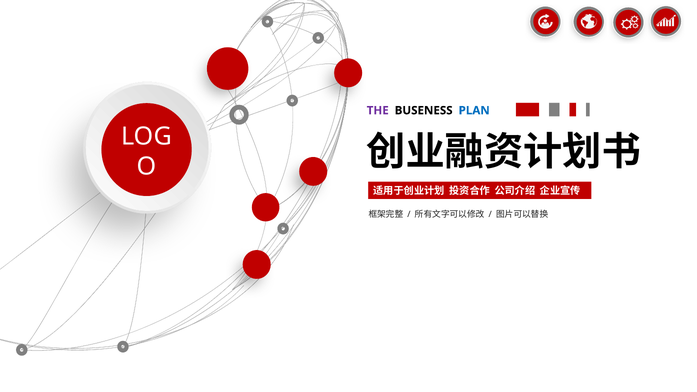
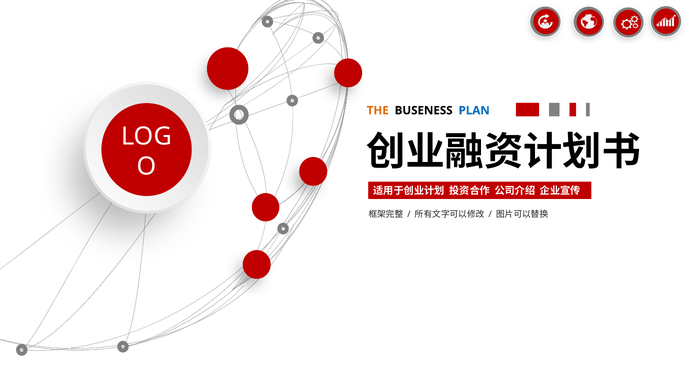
THE colour: purple -> orange (378, 110)
